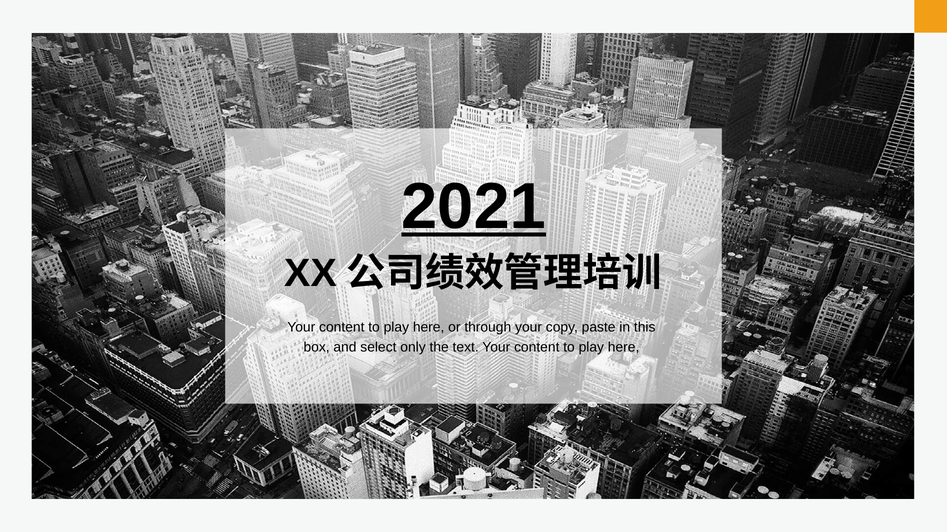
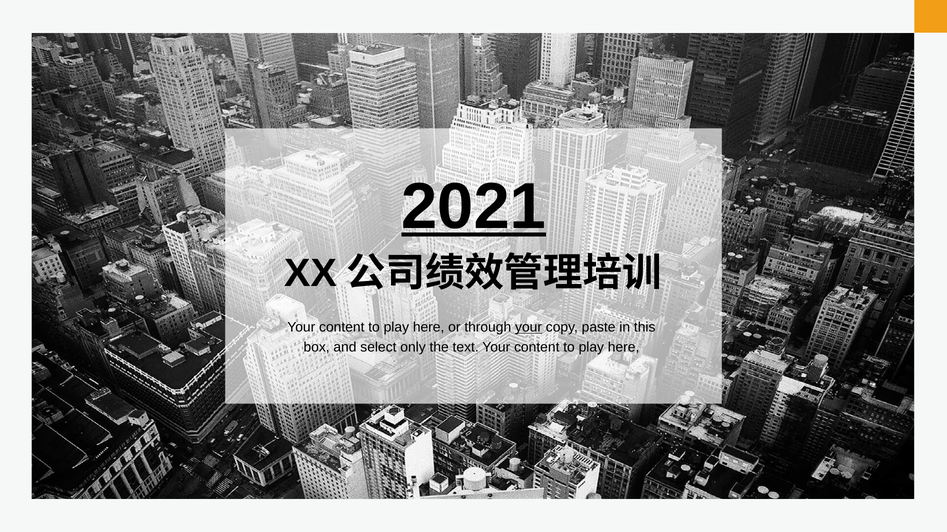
your underline: none -> present (529, 328)
